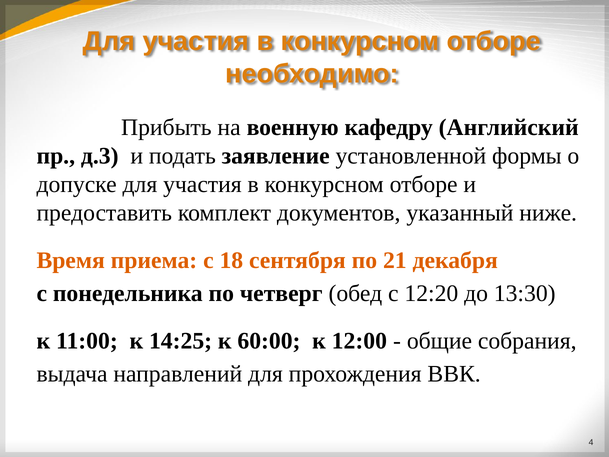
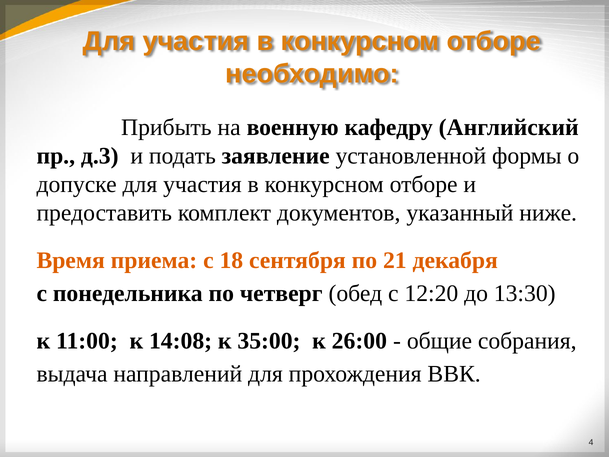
14:25: 14:25 -> 14:08 (181, 341)
60:00: 60:00 -> 35:00 (269, 341)
12:00: 12:00 -> 26:00 (359, 341)
